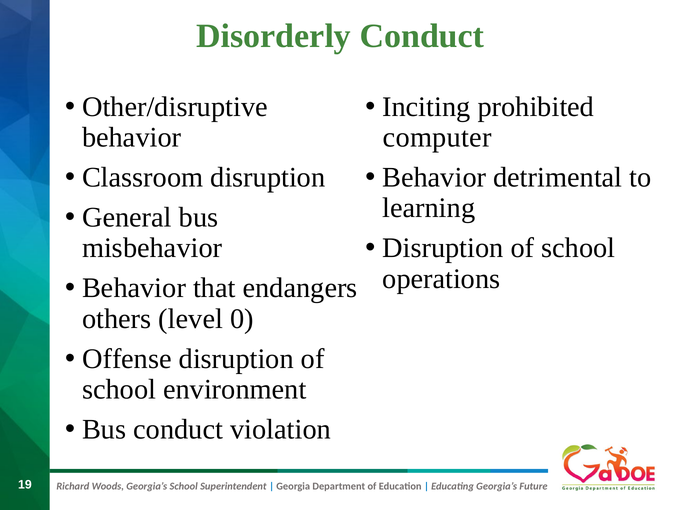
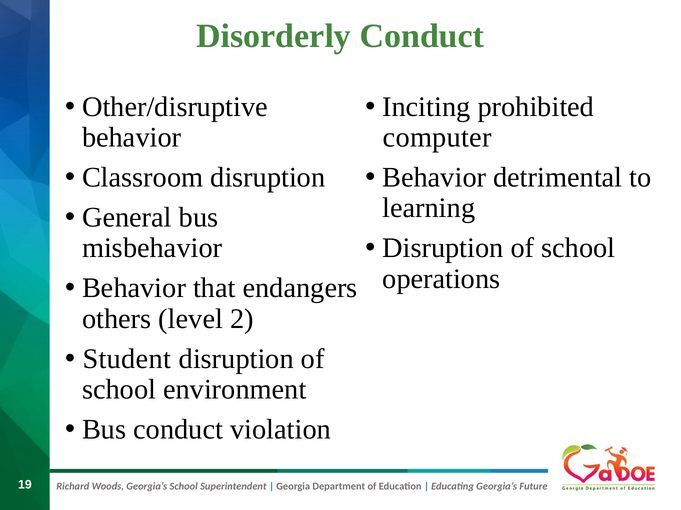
0: 0 -> 2 (242, 319)
Offense: Offense -> Student (127, 359)
